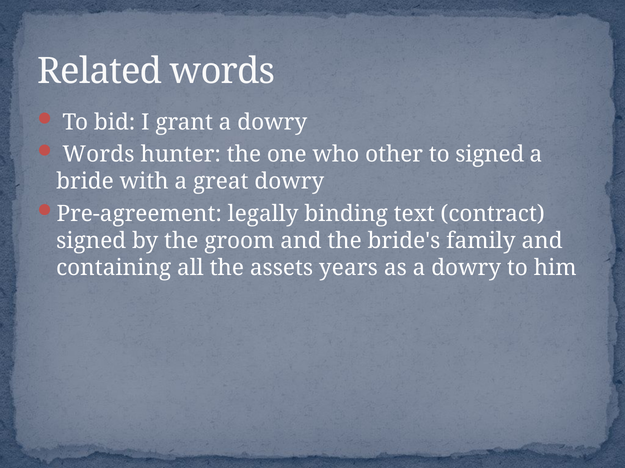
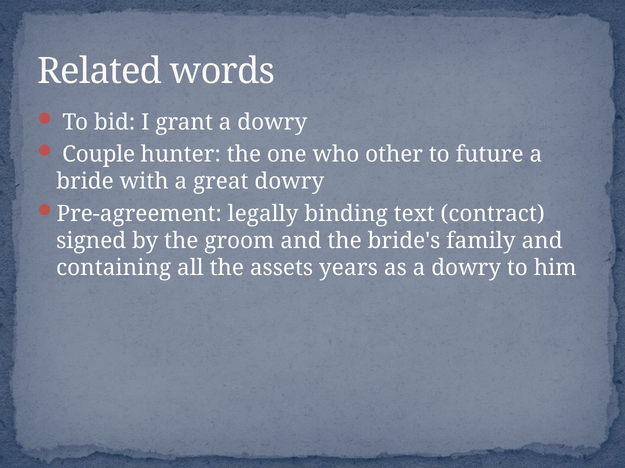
Words: Words -> Couple (99, 155)
to signed: signed -> future (490, 155)
